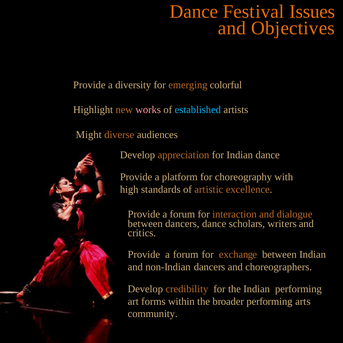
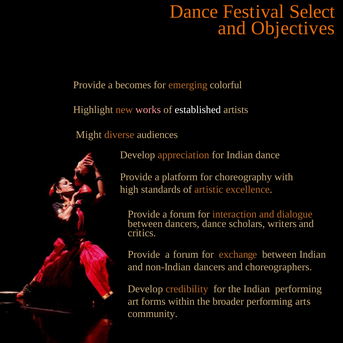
Issues: Issues -> Select (312, 12)
diversity: diversity -> becomes (133, 85)
established colour: light blue -> white (198, 110)
